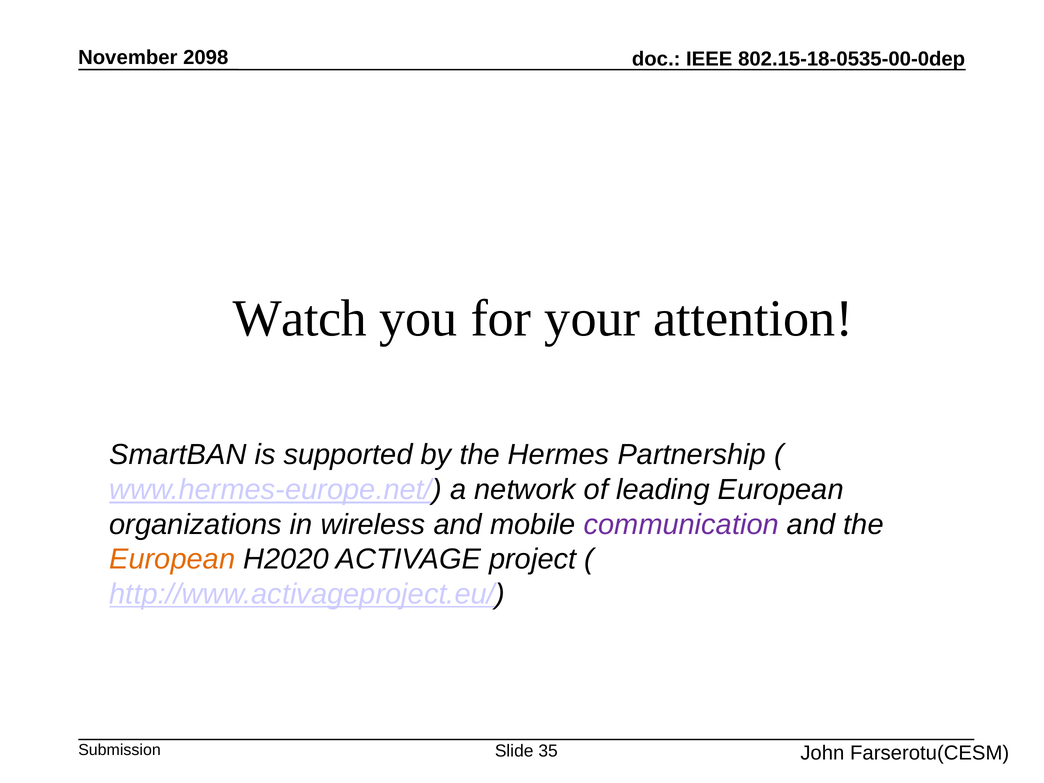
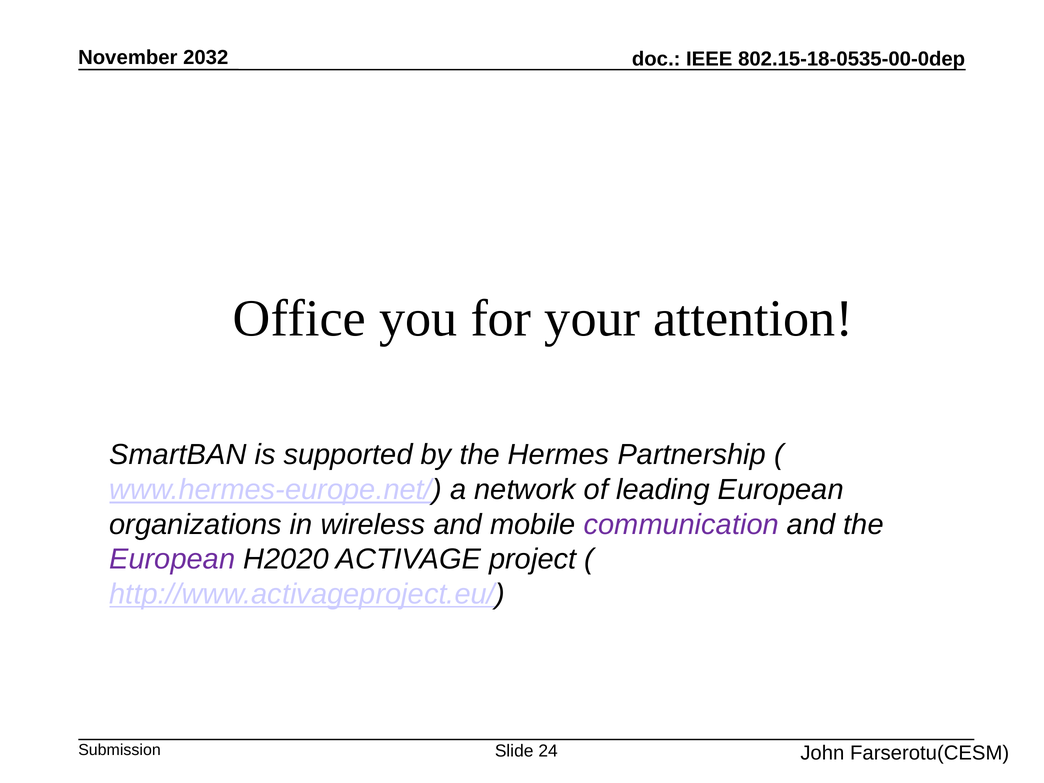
2098: 2098 -> 2032 (206, 58)
Watch: Watch -> Office (299, 318)
European colour: orange -> purple (172, 559)
35: 35 -> 24 (548, 751)
